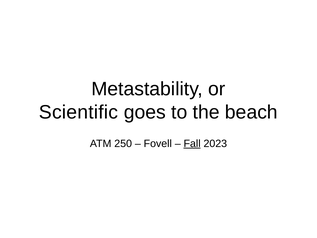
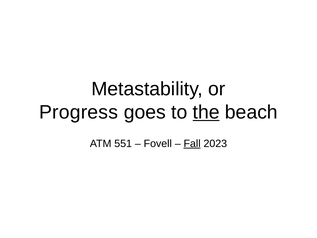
Scientific: Scientific -> Progress (79, 112)
the underline: none -> present (206, 112)
250: 250 -> 551 (123, 143)
